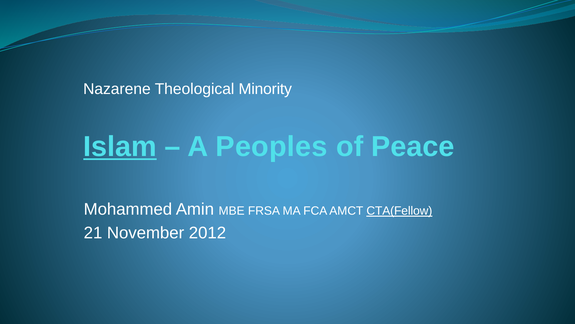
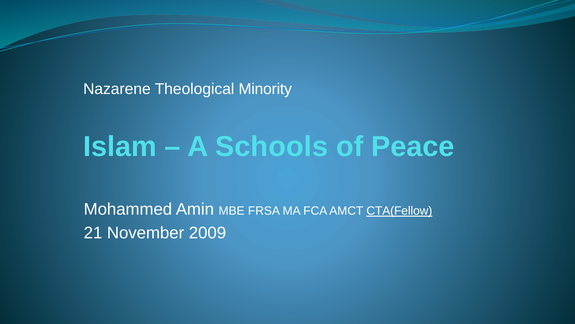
Islam underline: present -> none (120, 146)
Peoples: Peoples -> Schools (272, 146)
2012: 2012 -> 2009 (207, 233)
